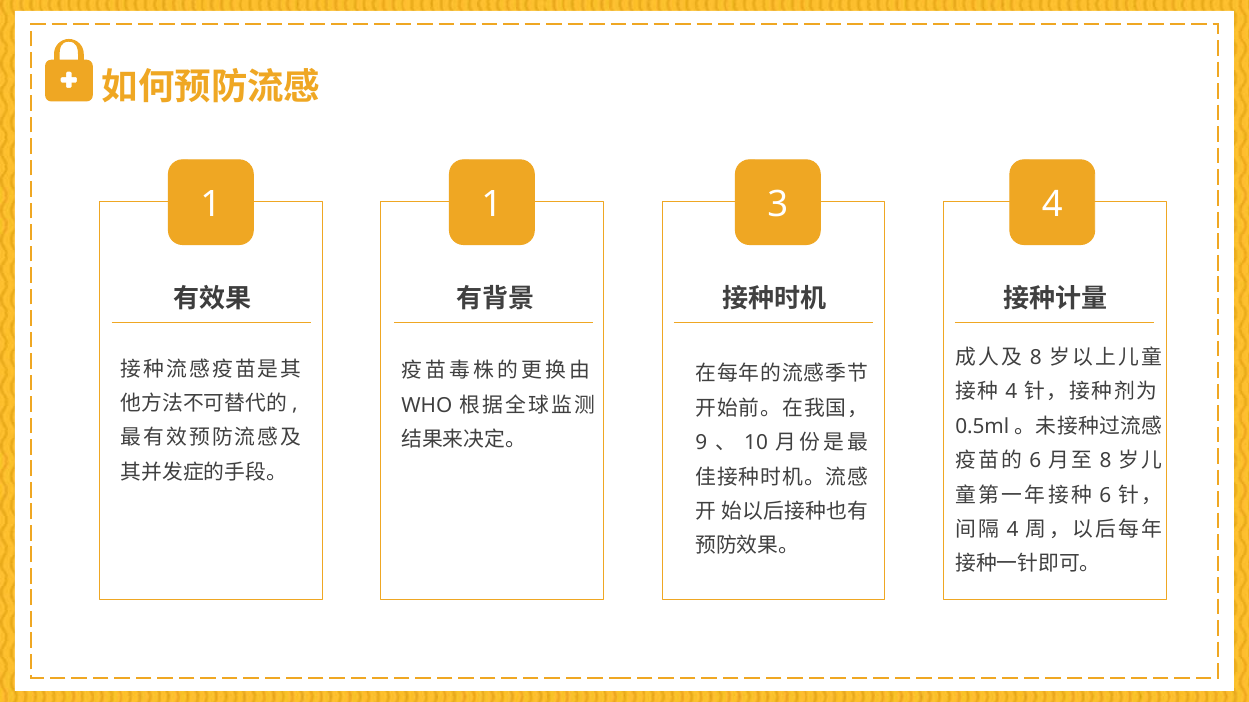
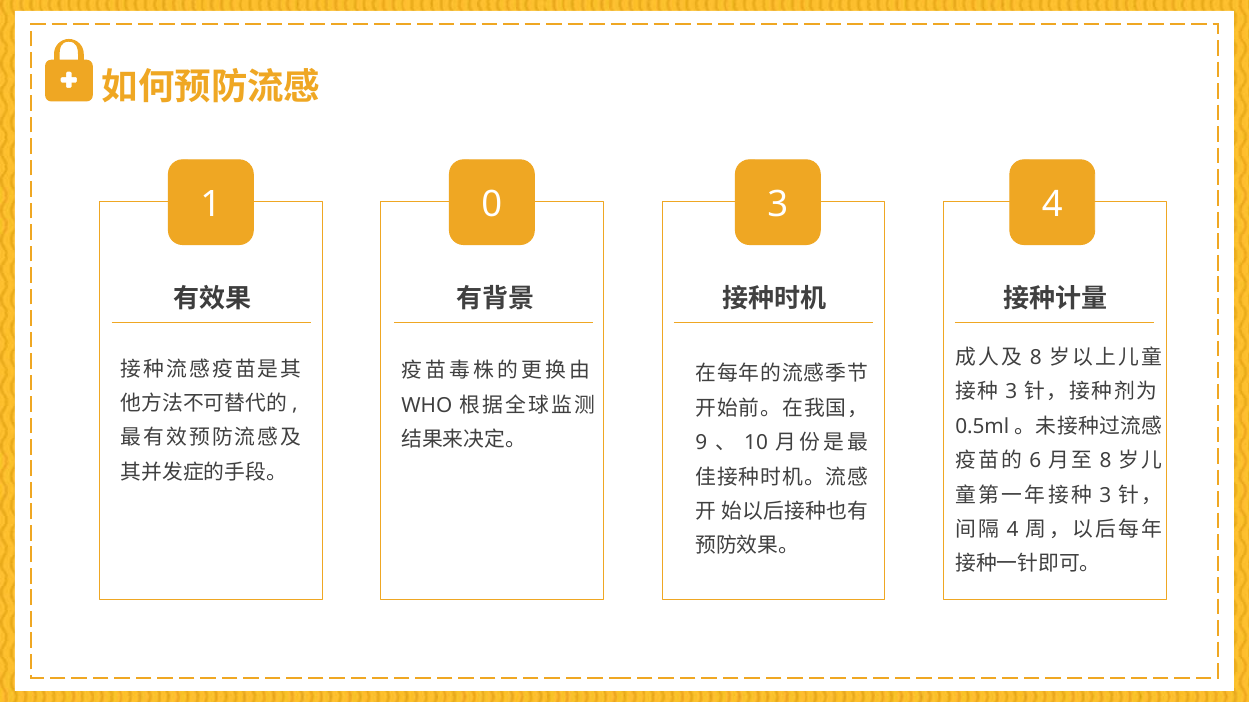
1 1: 1 -> 0 (492, 205)
4: 4 -> 3 (1011, 392)
6: 6 -> 3 (1105, 496)
